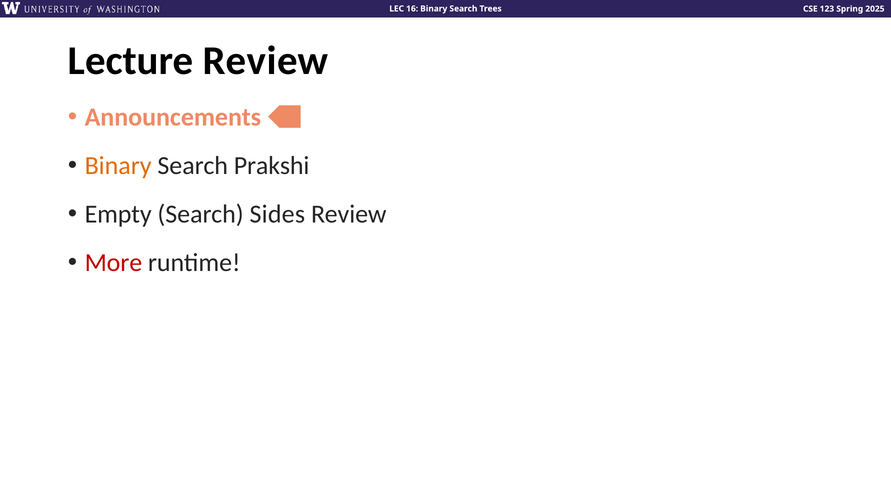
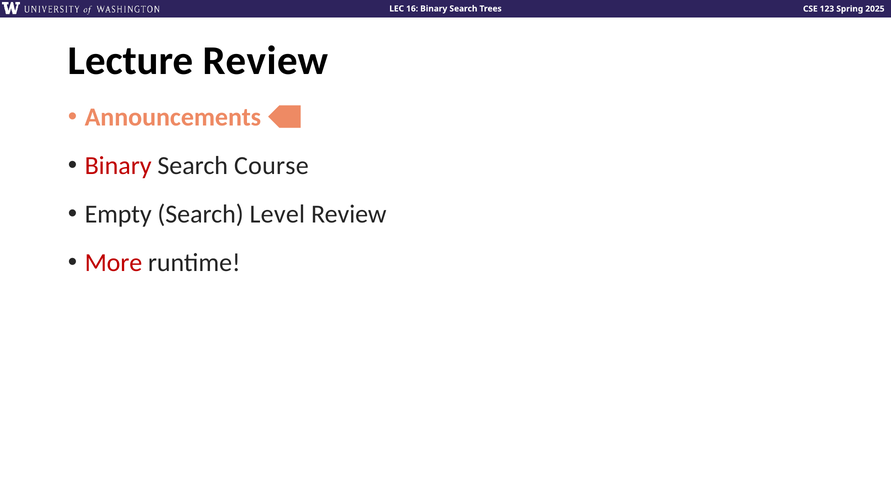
Binary colour: orange -> red (118, 166)
Prakshi: Prakshi -> Course (271, 166)
Sides: Sides -> Level (277, 214)
